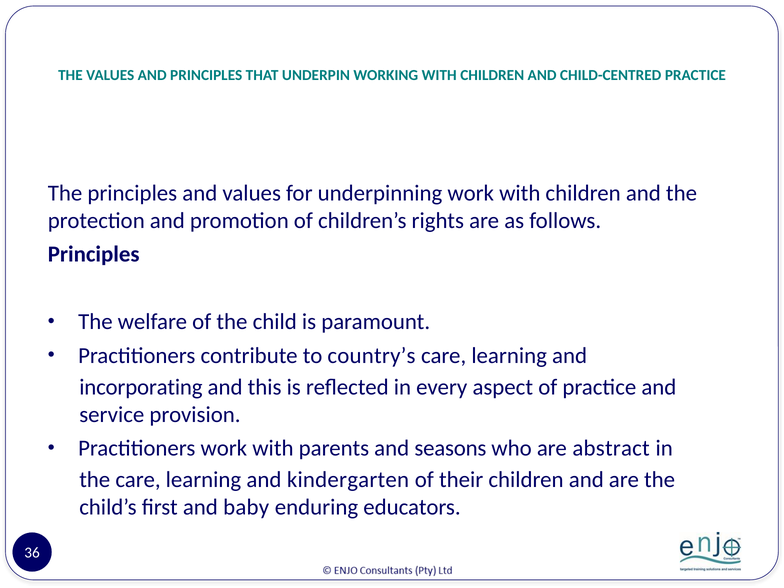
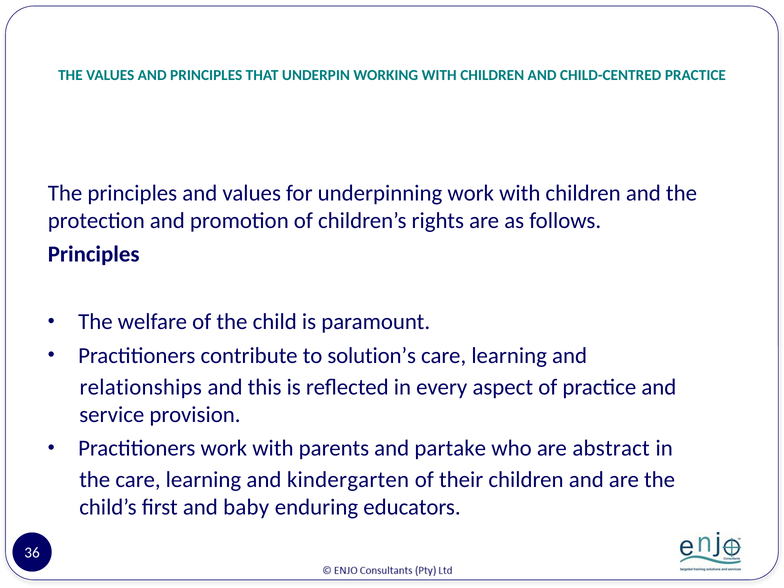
country’s: country’s -> solution’s (372, 356)
incorporating: incorporating -> relationships (141, 387)
seasons: seasons -> partake (450, 448)
